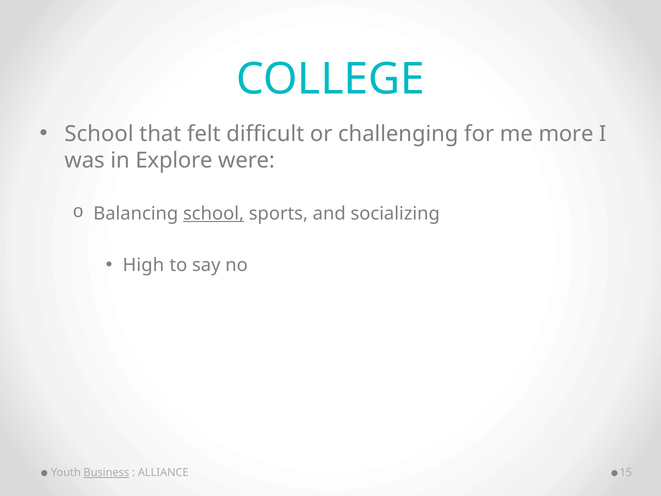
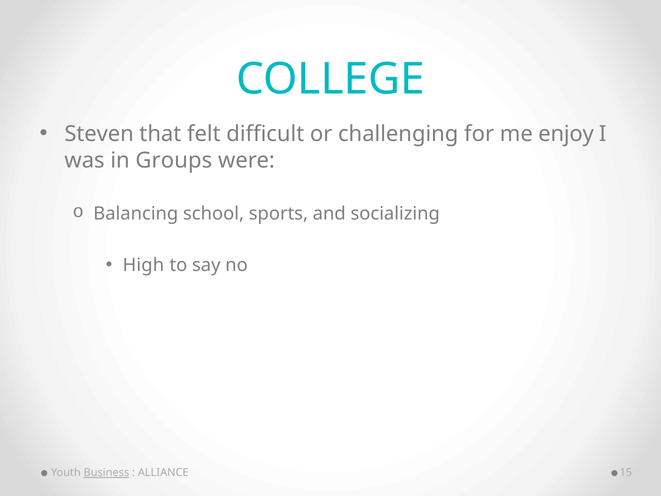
School: School -> Steven (99, 134)
more: more -> enjoy (566, 134)
Explore: Explore -> Groups (174, 160)
school underline: present -> none (214, 214)
